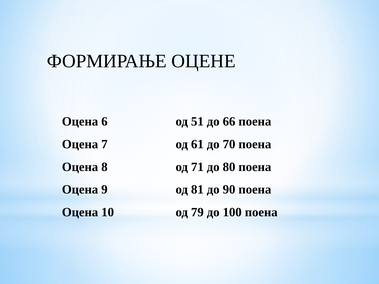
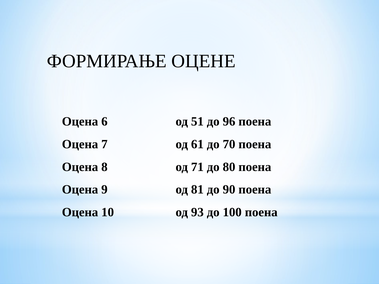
66: 66 -> 96 (229, 122)
79: 79 -> 93 (197, 212)
